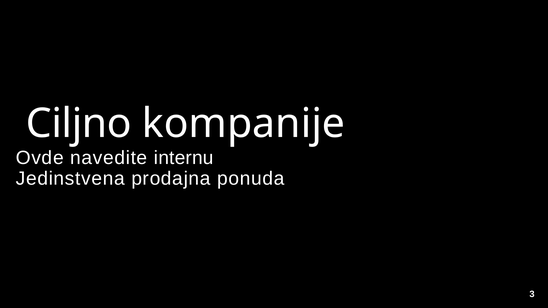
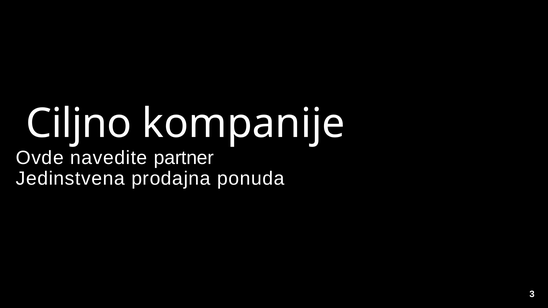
internu: internu -> partner (184, 158)
